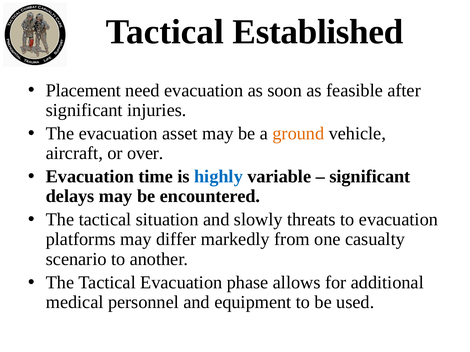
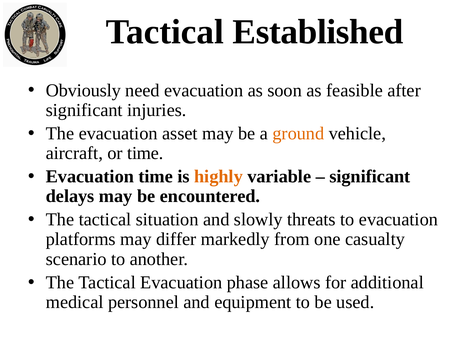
Placement: Placement -> Obviously (83, 90)
or over: over -> time (145, 153)
highly colour: blue -> orange (219, 177)
